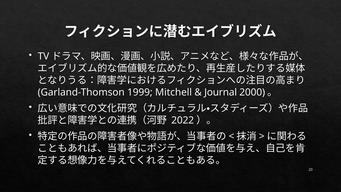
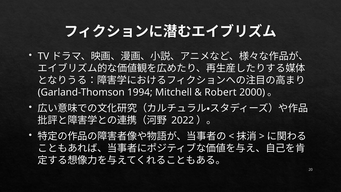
1999: 1999 -> 1994 (140, 92)
Journal: Journal -> Robert (221, 92)
